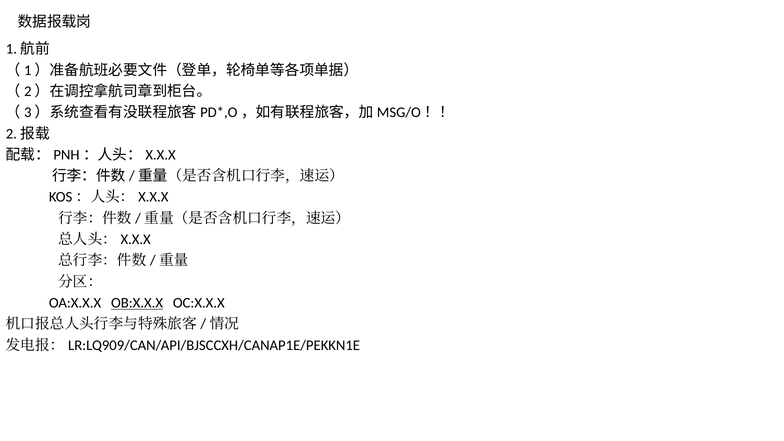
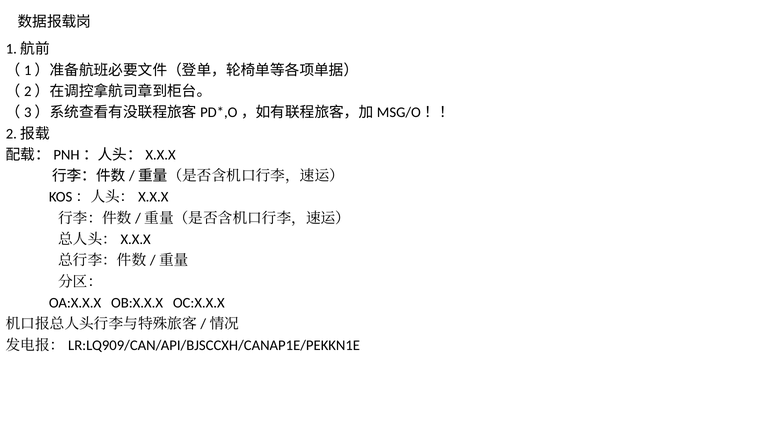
OB:X.X.X underline: present -> none (137, 303)
